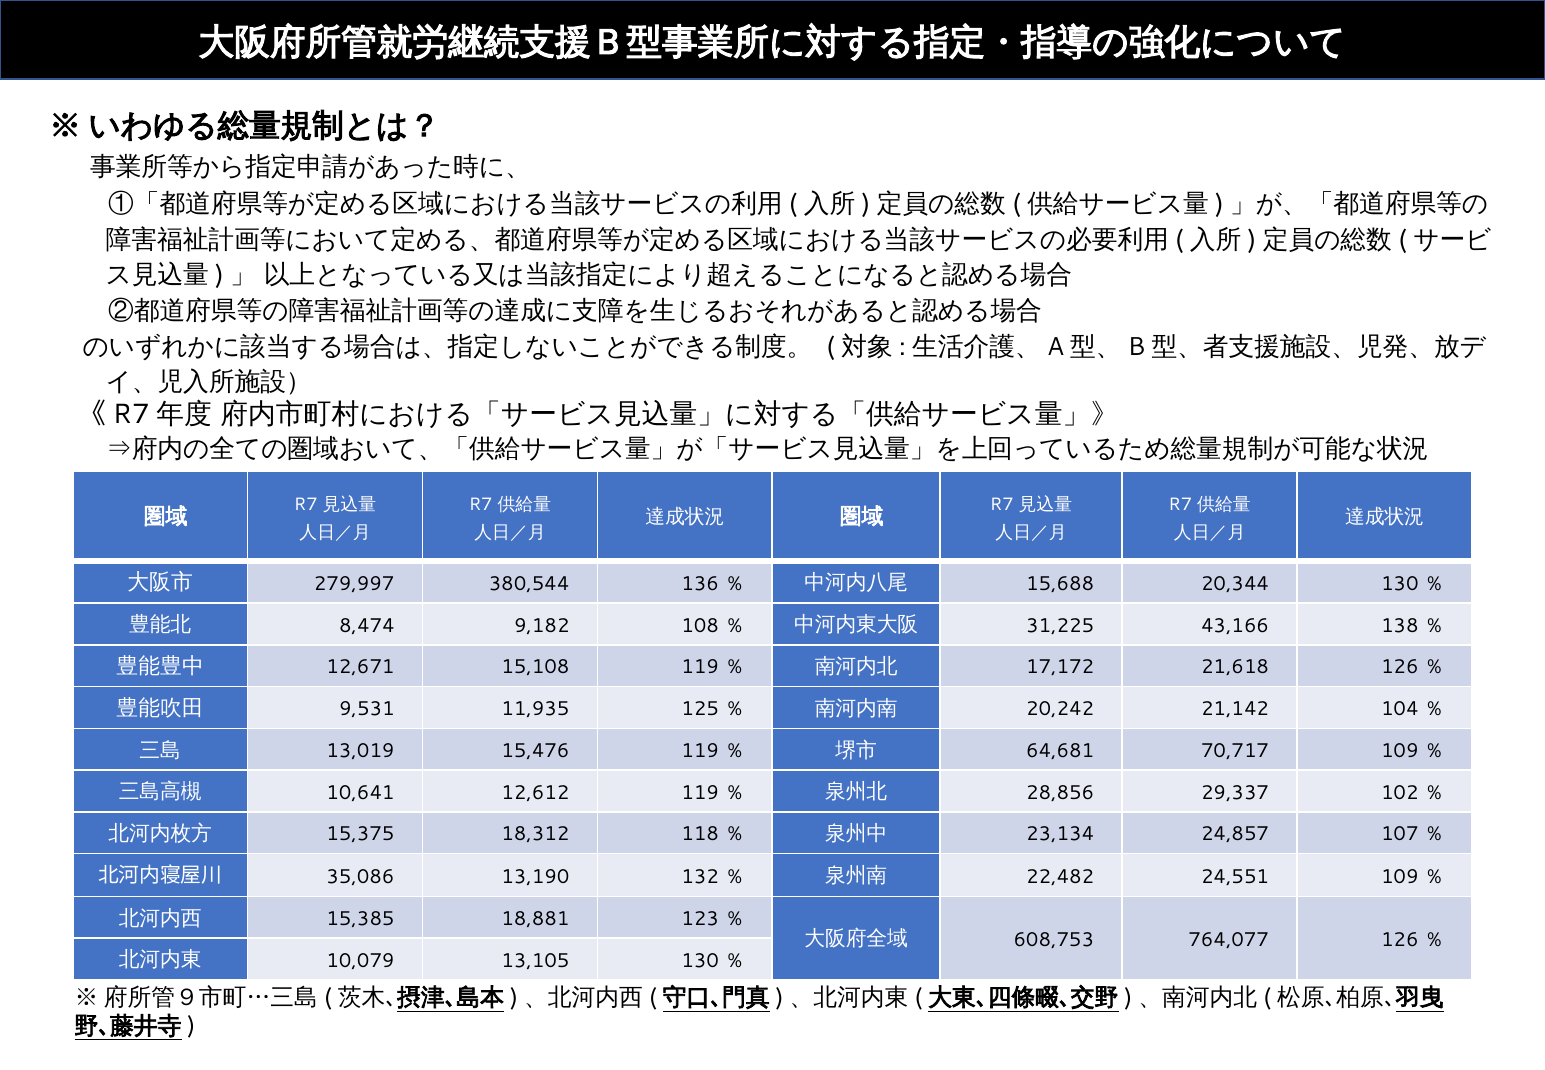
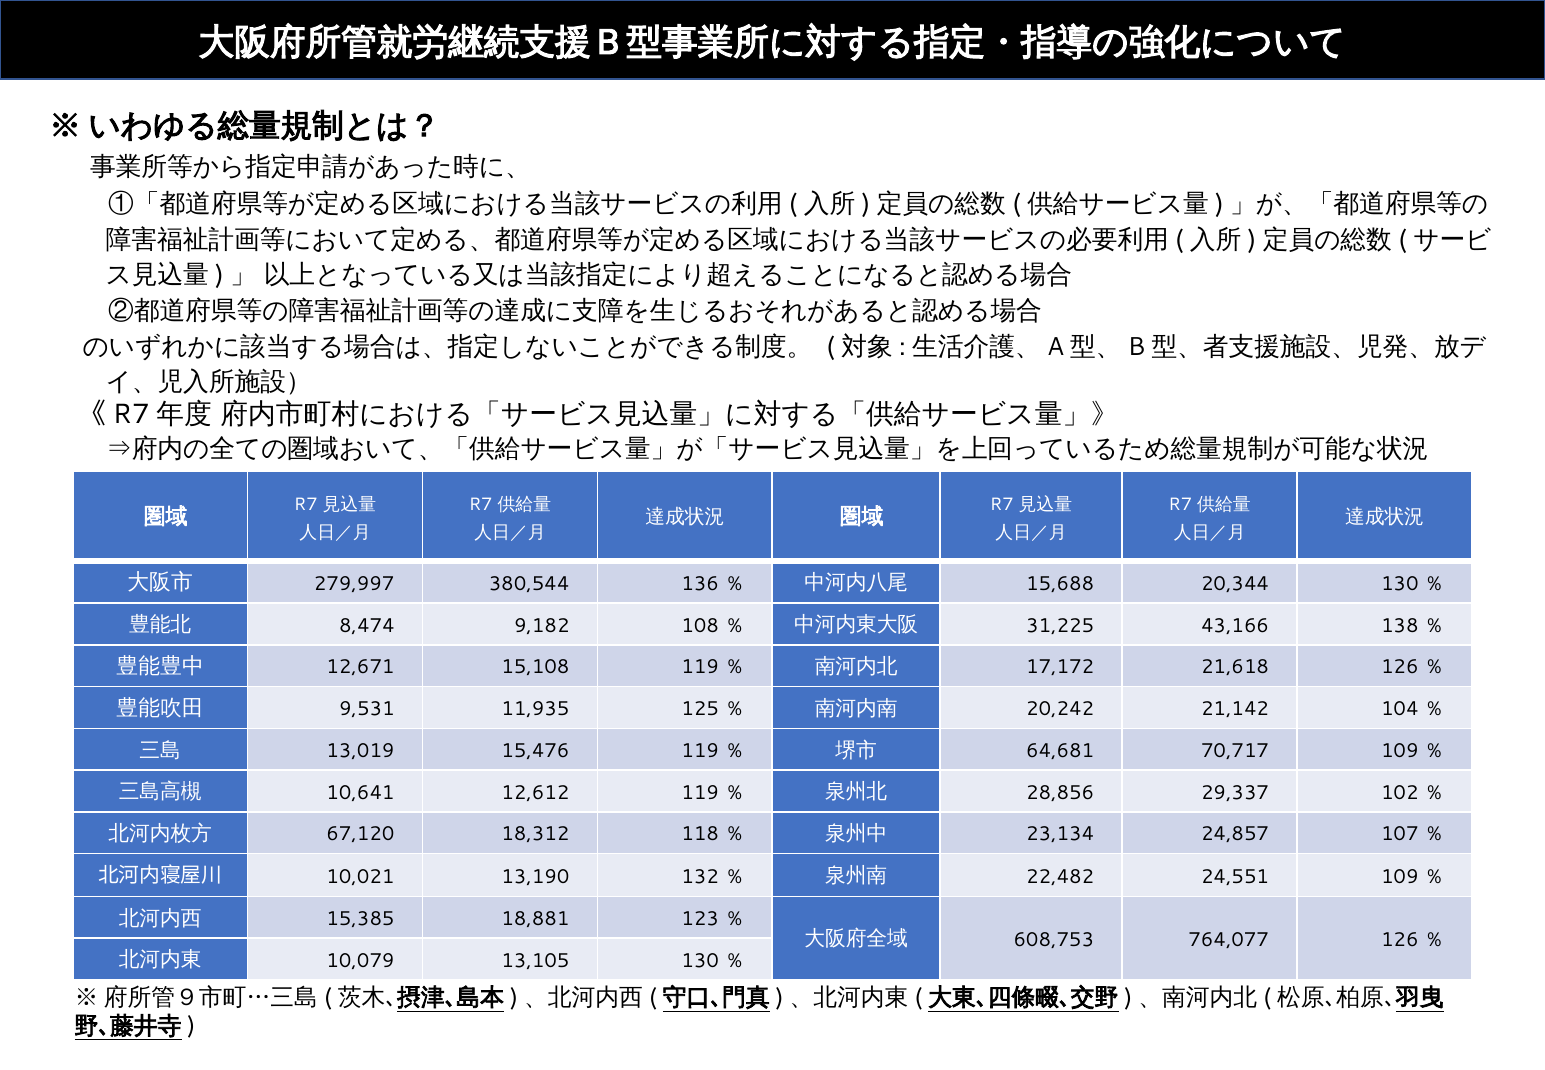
15,375: 15,375 -> 67,120 (360, 834)
35,086: 35,086 -> 10,021 (360, 876)
